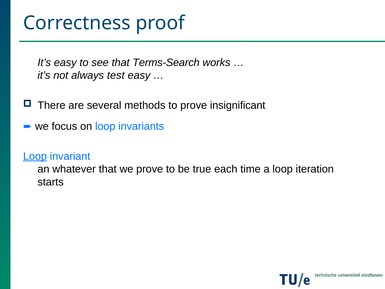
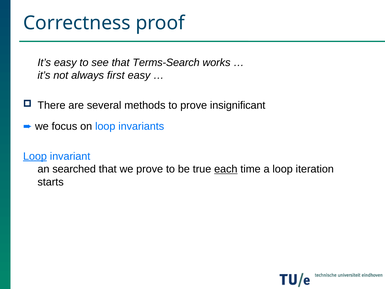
test: test -> first (116, 75)
whatever: whatever -> searched (74, 169)
each underline: none -> present (226, 169)
